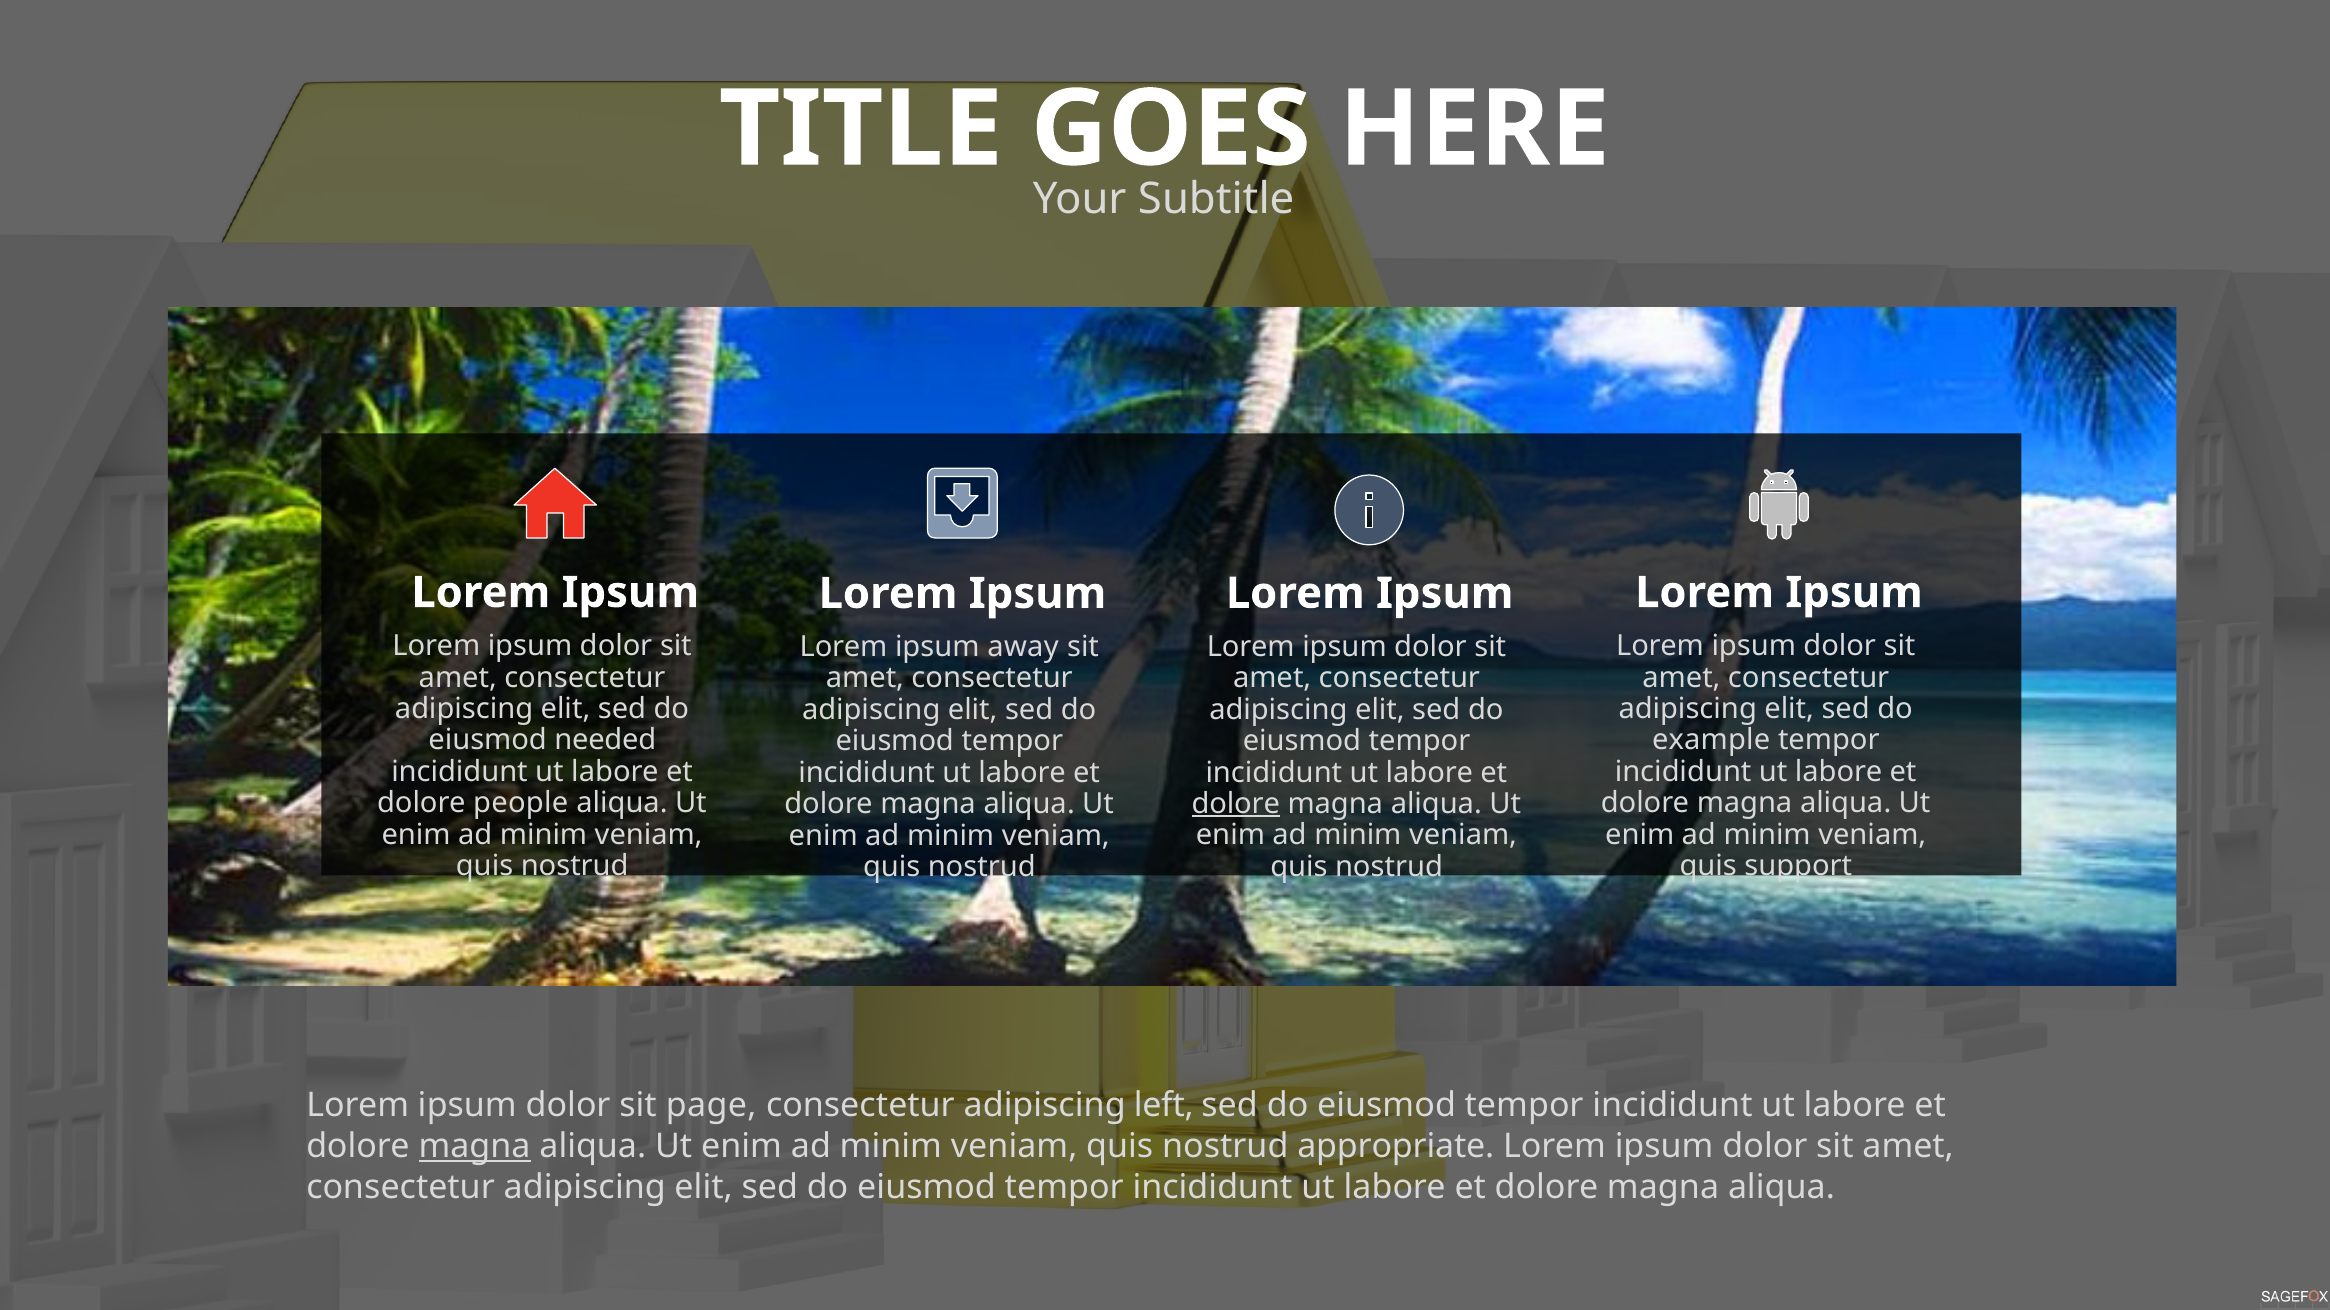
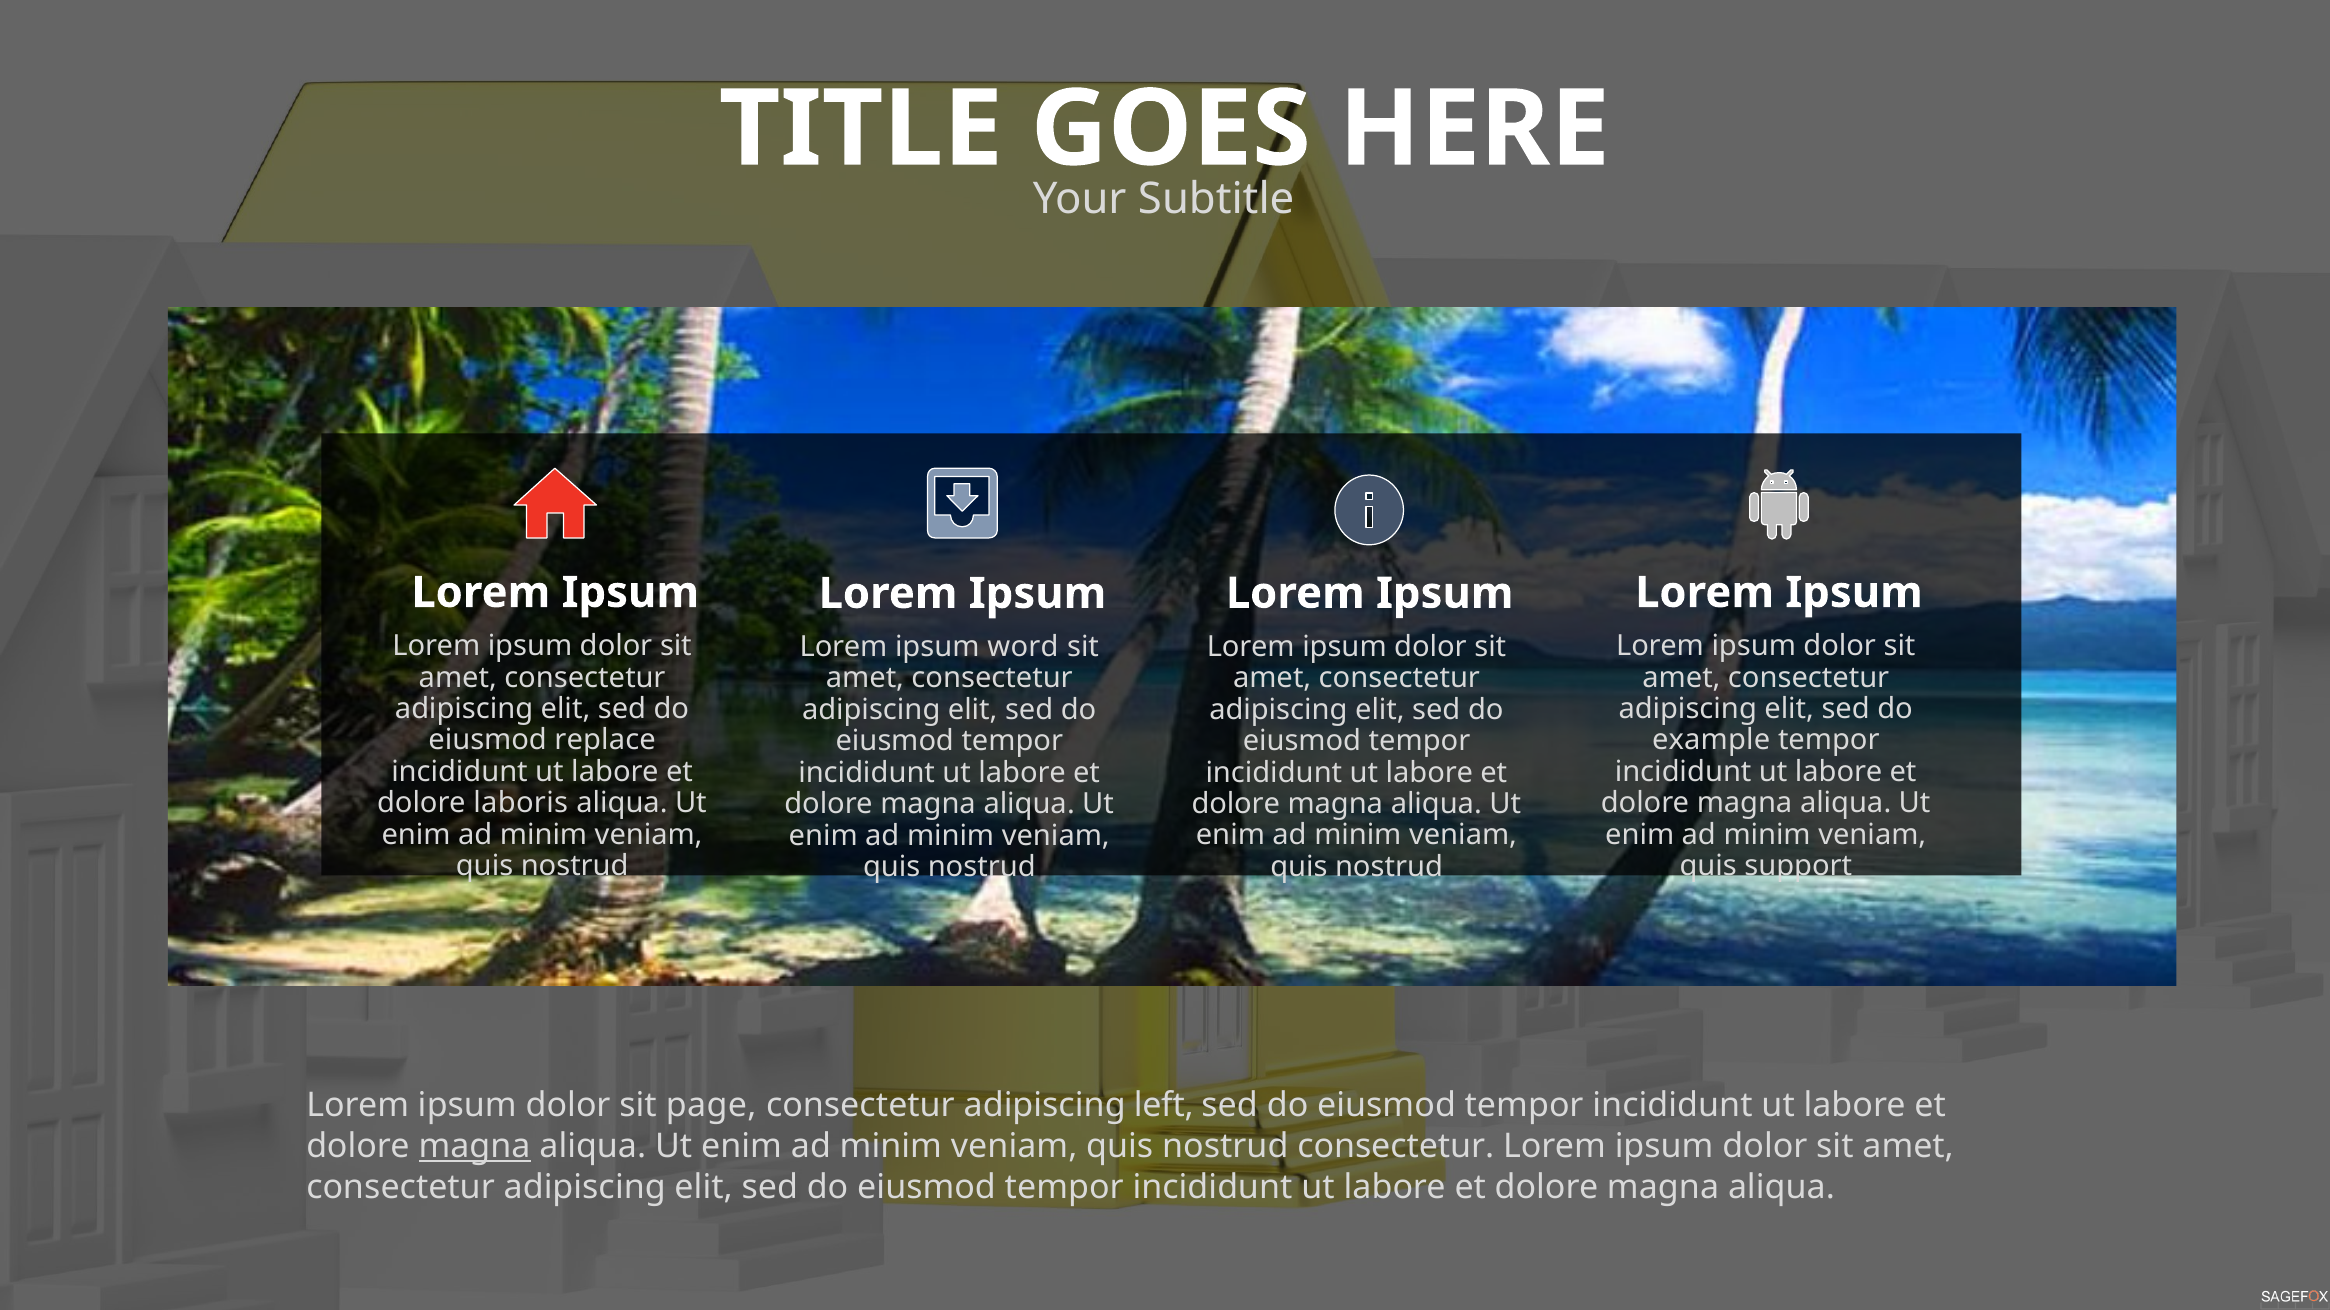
away: away -> word (1023, 647)
needed: needed -> replace (605, 741)
people: people -> laboris (521, 804)
dolore underline: present -> none (1236, 804)
nostrud appropriate: appropriate -> consectetur (1396, 1147)
